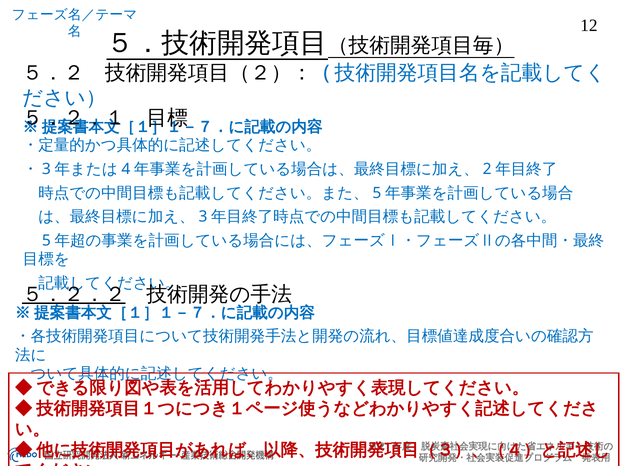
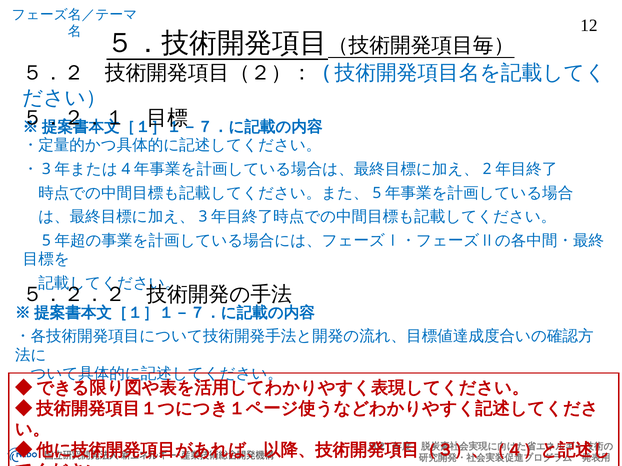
５．２．２ underline: present -> none (74, 295)
